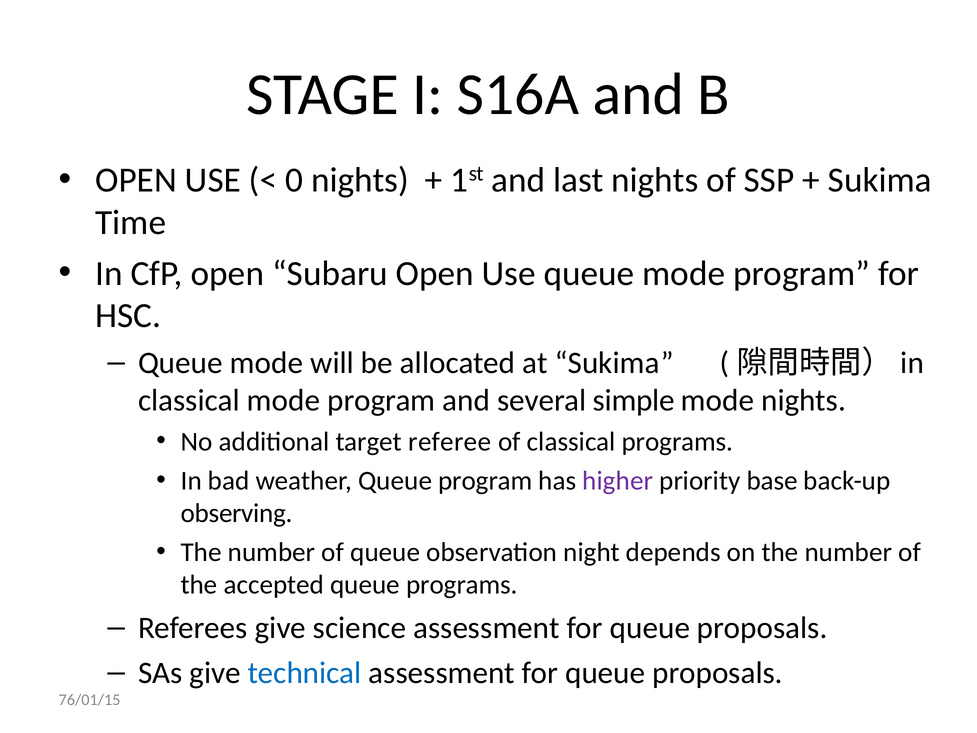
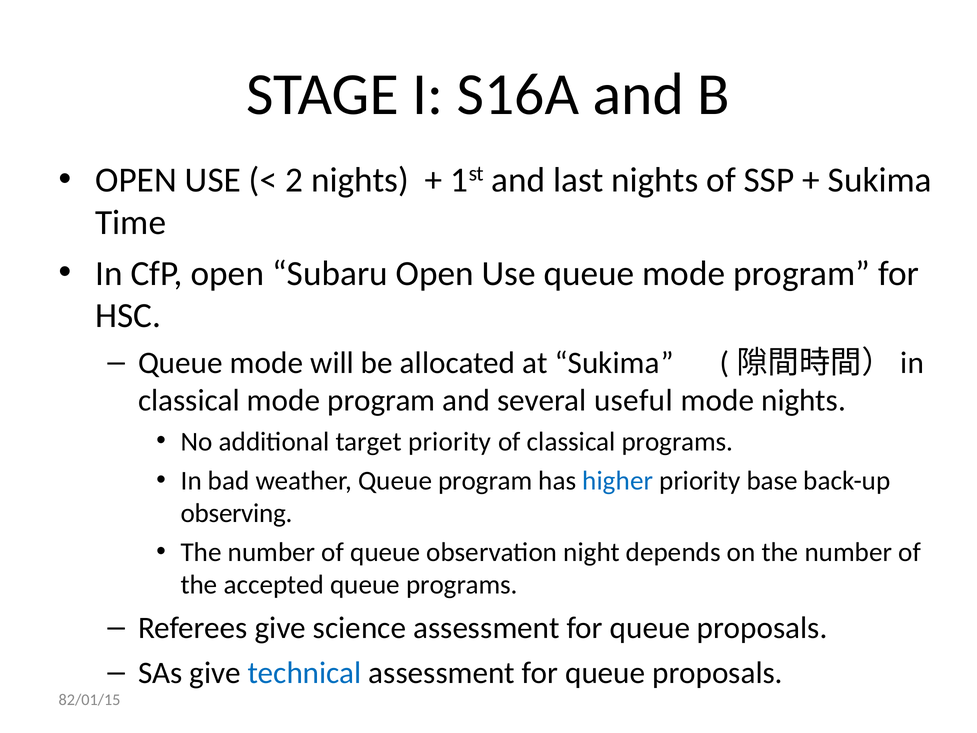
0: 0 -> 2 (294, 180)
simple: simple -> useful (633, 400)
target referee: referee -> priority (450, 441)
higher colour: purple -> blue (618, 481)
76/01/15: 76/01/15 -> 82/01/15 (90, 700)
